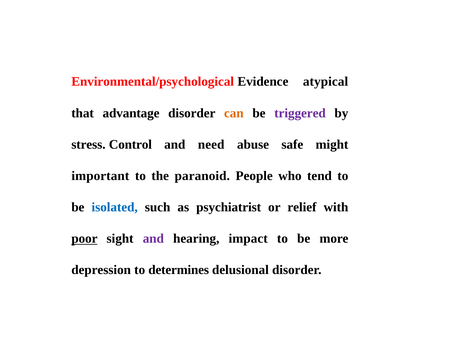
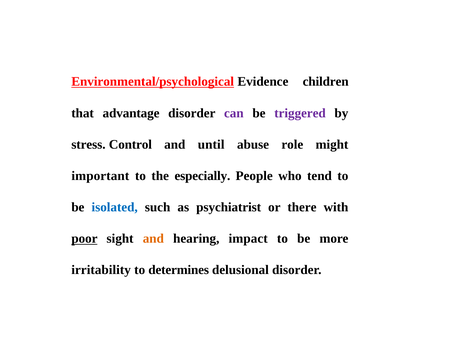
Environmental/psychological underline: none -> present (153, 82)
atypical: atypical -> children (326, 82)
can colour: orange -> purple (234, 113)
need: need -> until (211, 145)
safe: safe -> role (292, 145)
paranoid: paranoid -> especially (202, 176)
relief: relief -> there (302, 207)
and colour: purple -> orange (153, 239)
depression: depression -> irritability (101, 270)
